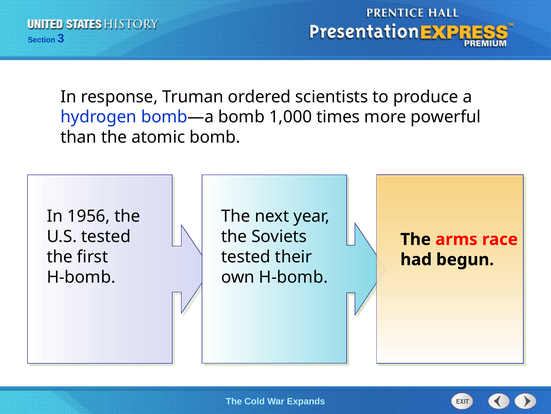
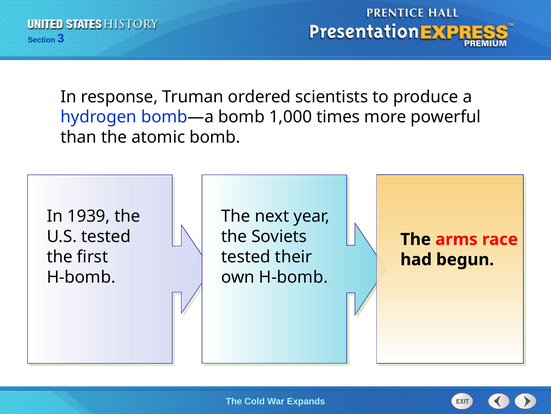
1956: 1956 -> 1939 (89, 216)
